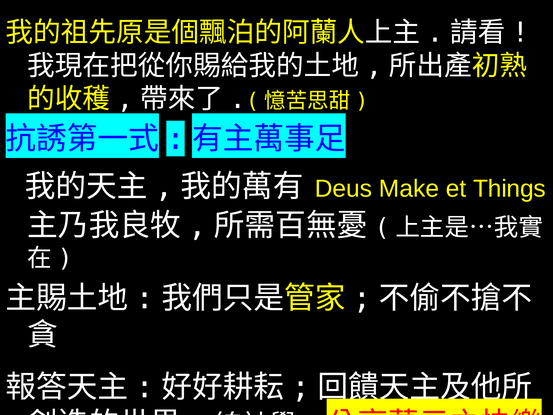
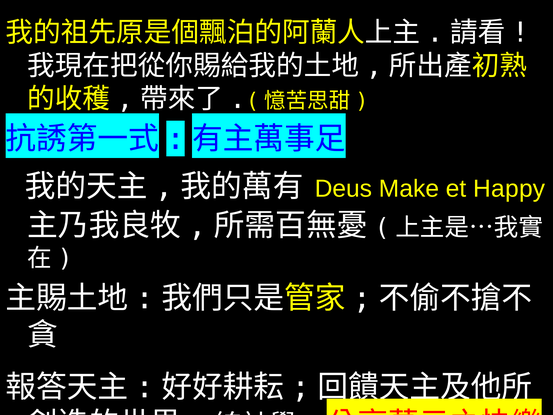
Things: Things -> Happy (509, 189)
